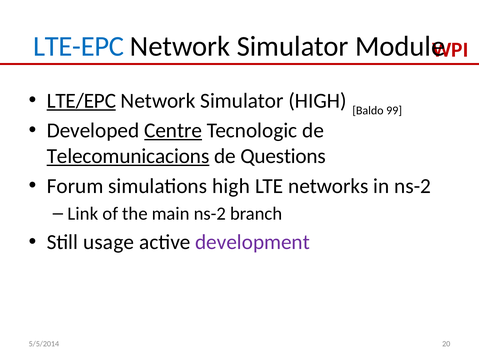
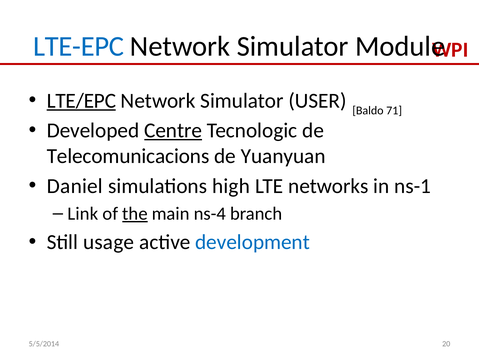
Simulator HIGH: HIGH -> USER (318, 100)
99: 99 -> 71 (394, 110)
Telecomunicacions underline: present -> none (128, 156)
Questions: Questions -> Yuanyuan (283, 156)
Forum: Forum -> Daniel (75, 186)
in ns-2: ns-2 -> ns-1 (413, 186)
the underline: none -> present (135, 213)
main ns-2: ns-2 -> ns-4 (210, 213)
development colour: purple -> blue (253, 242)
